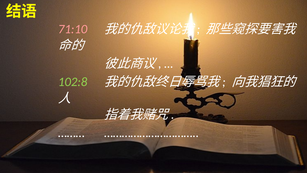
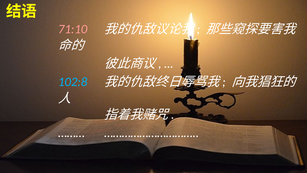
102:8 colour: light green -> light blue (73, 82)
